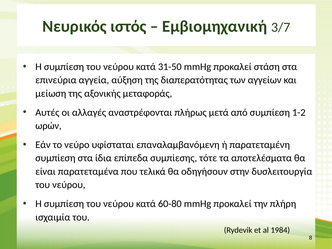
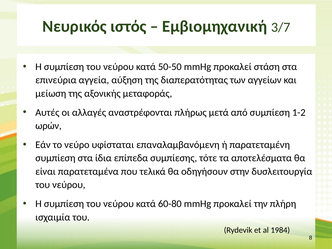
31-50: 31-50 -> 50-50 (170, 67)
